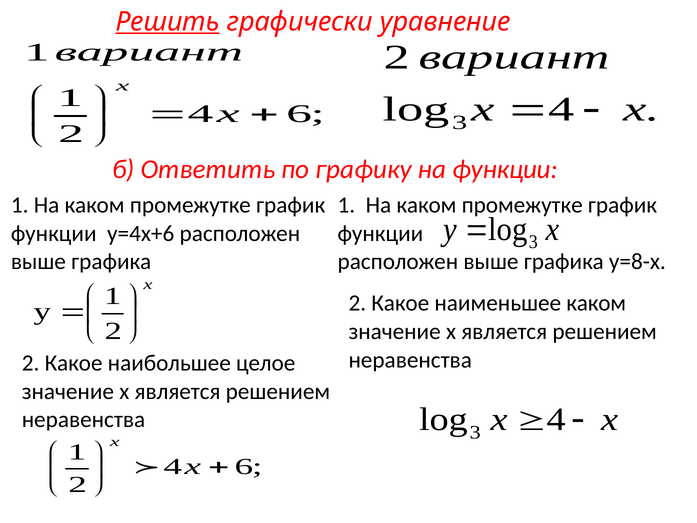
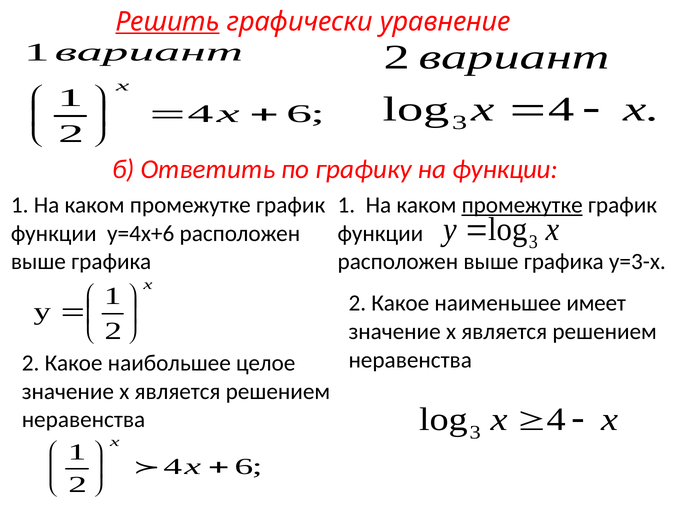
промежутке underline: none -> present (522, 205)
у=8-х: у=8-х -> у=3-х (637, 262)
наименьшее каком: каком -> имеет (596, 303)
